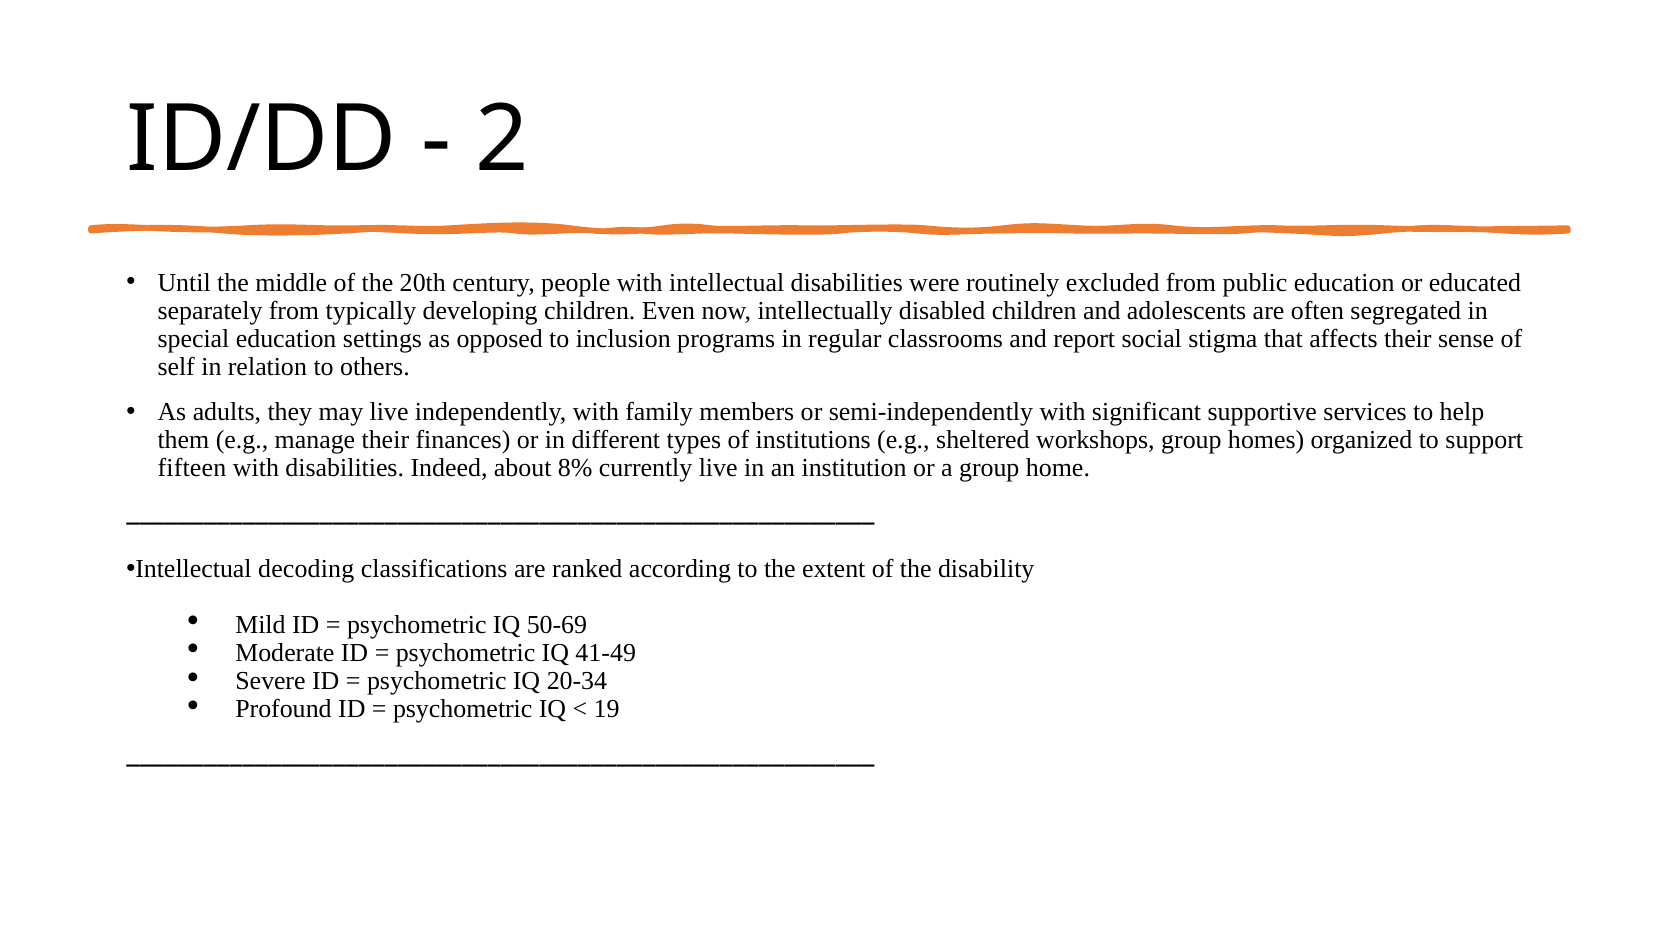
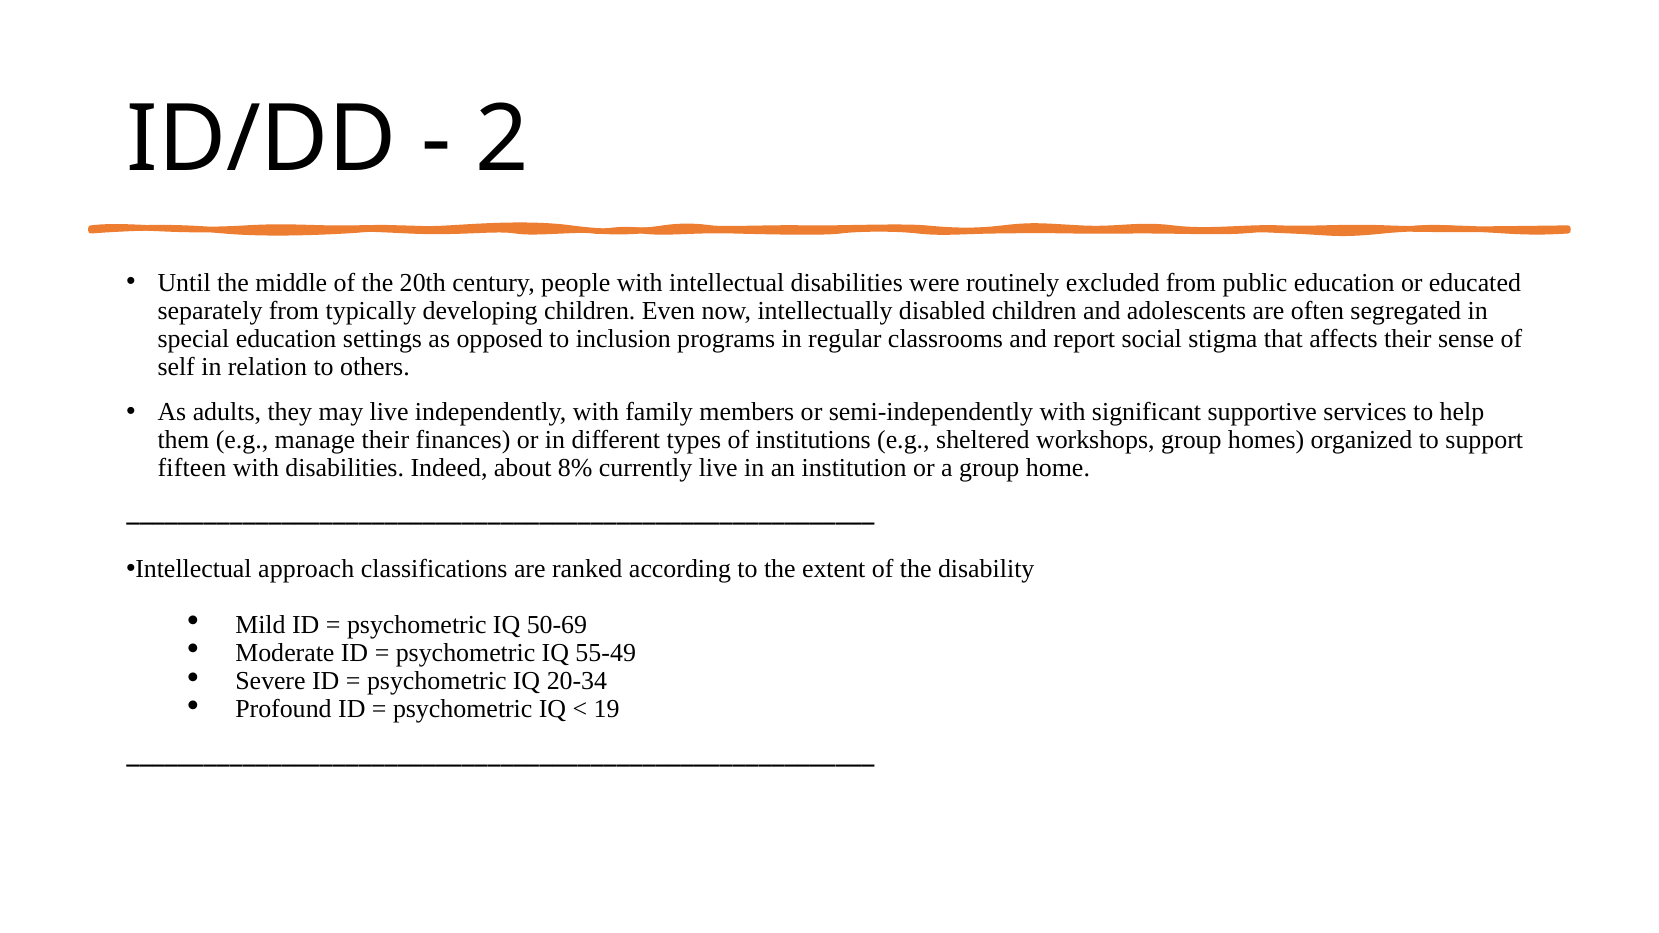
decoding: decoding -> approach (306, 569)
41-49: 41-49 -> 55-49 (606, 653)
